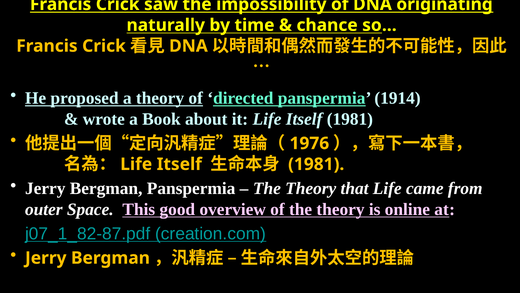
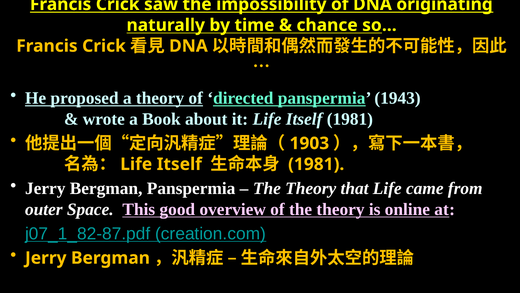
1914: 1914 -> 1943 (398, 98)
1976: 1976 -> 1903 (309, 143)
